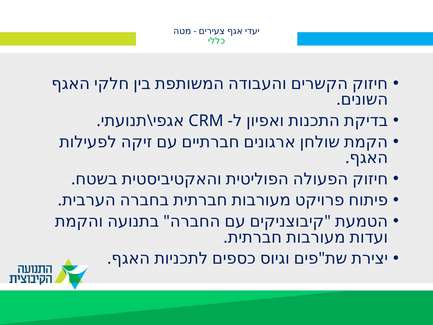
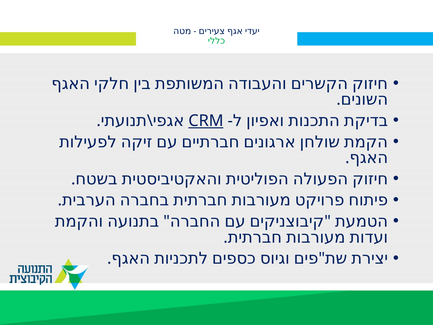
CRM underline: none -> present (206, 121)
